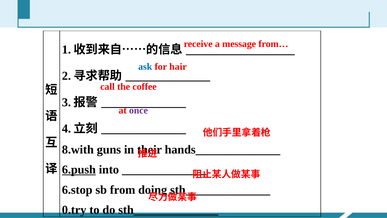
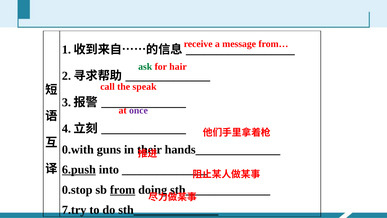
ask colour: blue -> green (145, 67)
coffee: coffee -> speak (145, 87)
8.with: 8.with -> 0.with (78, 149)
6.stop: 6.stop -> 0.stop (77, 190)
from underline: none -> present (123, 190)
0.try: 0.try -> 7.try (74, 210)
